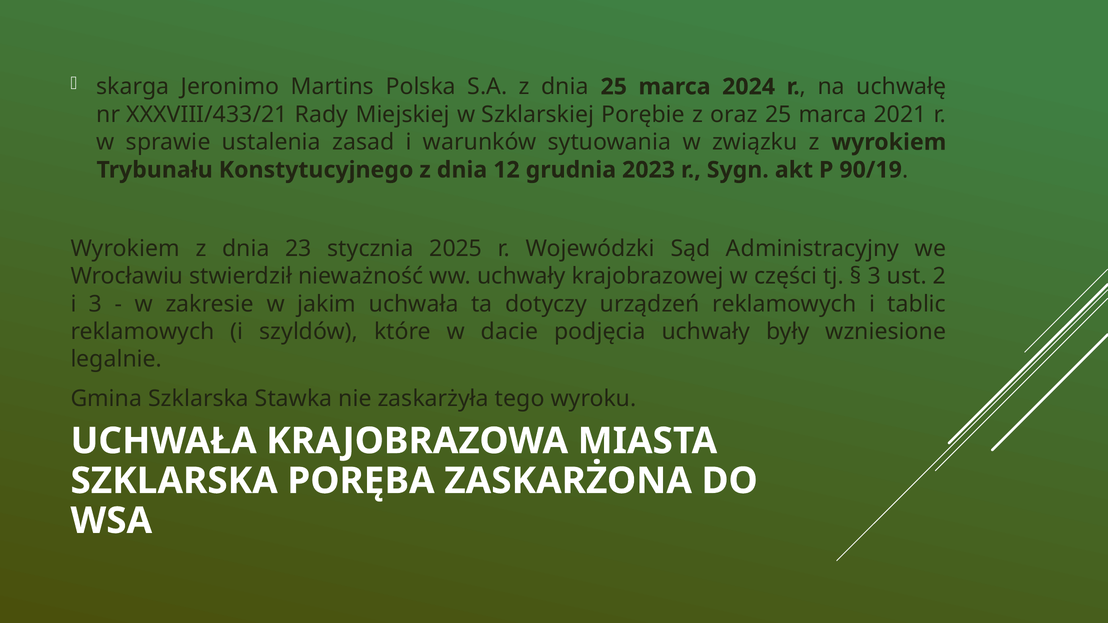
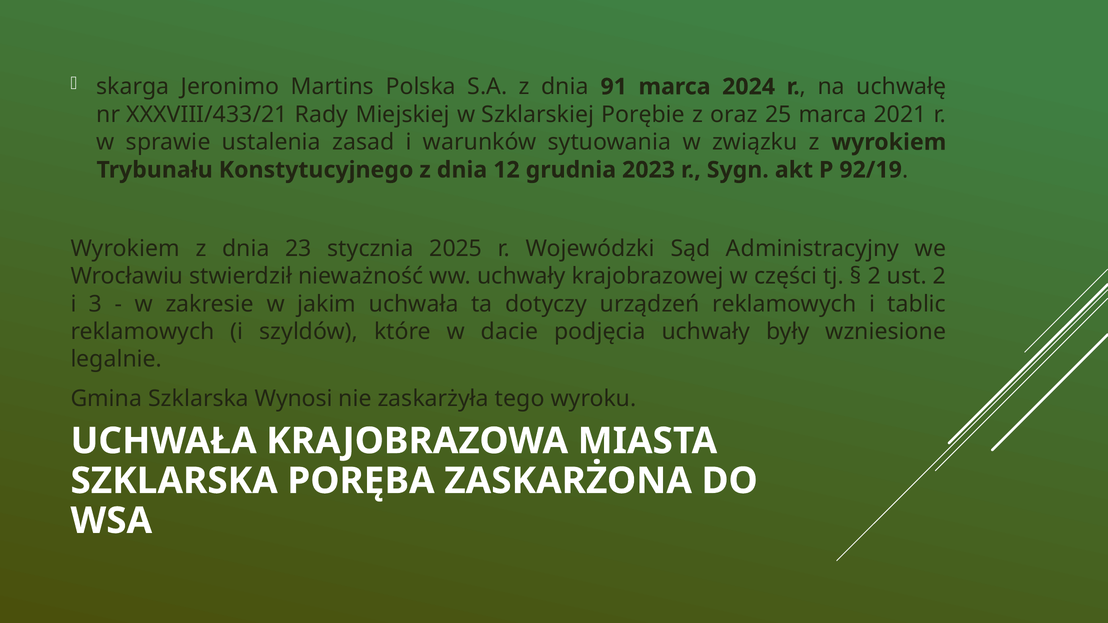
dnia 25: 25 -> 91 (614, 87)
90/19: 90/19 -> 92/19 (871, 170)
3: 3 -> 2 (874, 276)
Stawka: Stawka -> Wynosi (294, 399)
